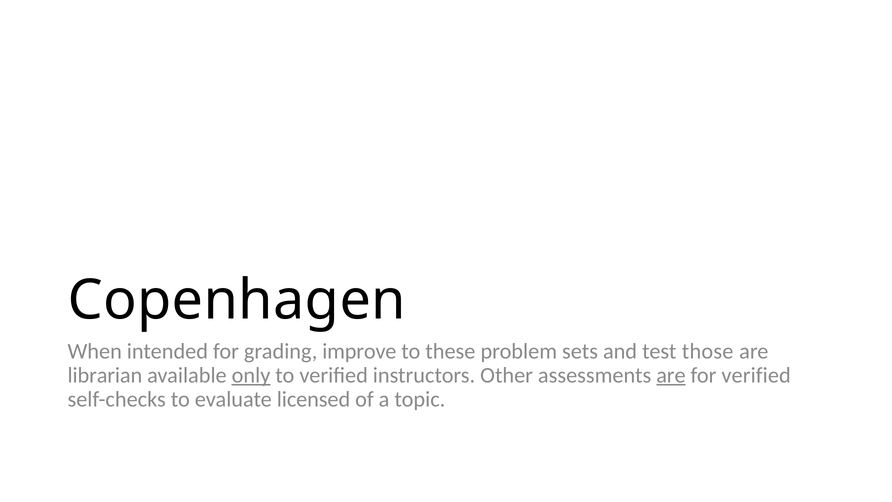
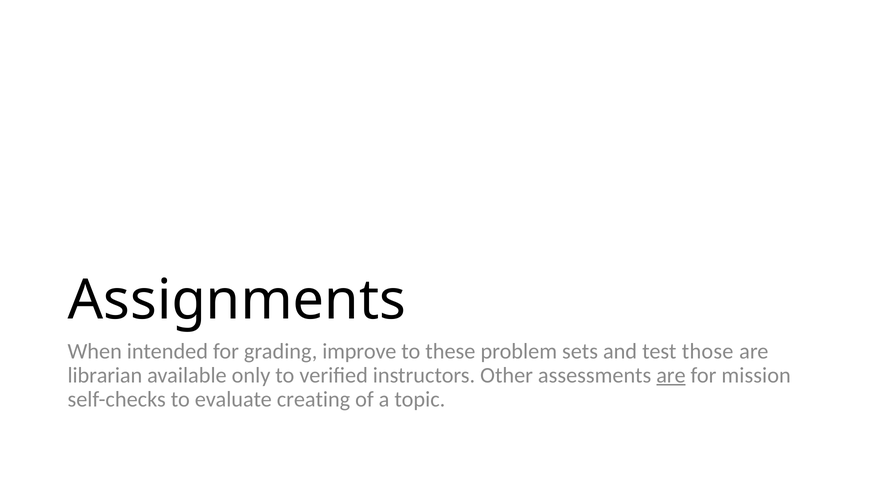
Copenhagen: Copenhagen -> Assignments (237, 300)
only underline: present -> none (251, 375)
for verified: verified -> mission (756, 375)
licensed: licensed -> creating (314, 399)
